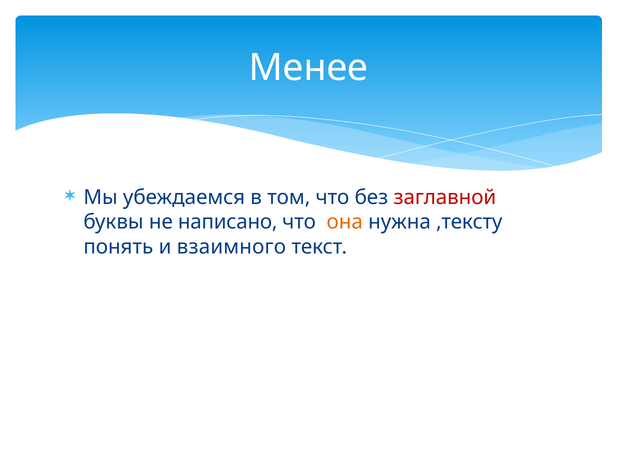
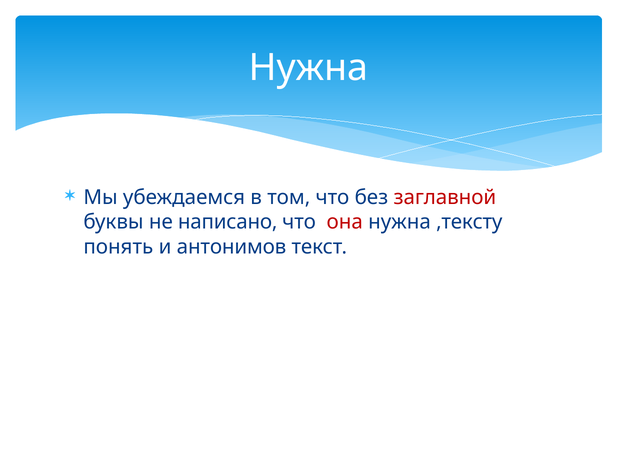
Менее: Менее -> Нужна (308, 68)
она colour: orange -> red (345, 222)
взаимного: взаимного -> антонимов (232, 247)
